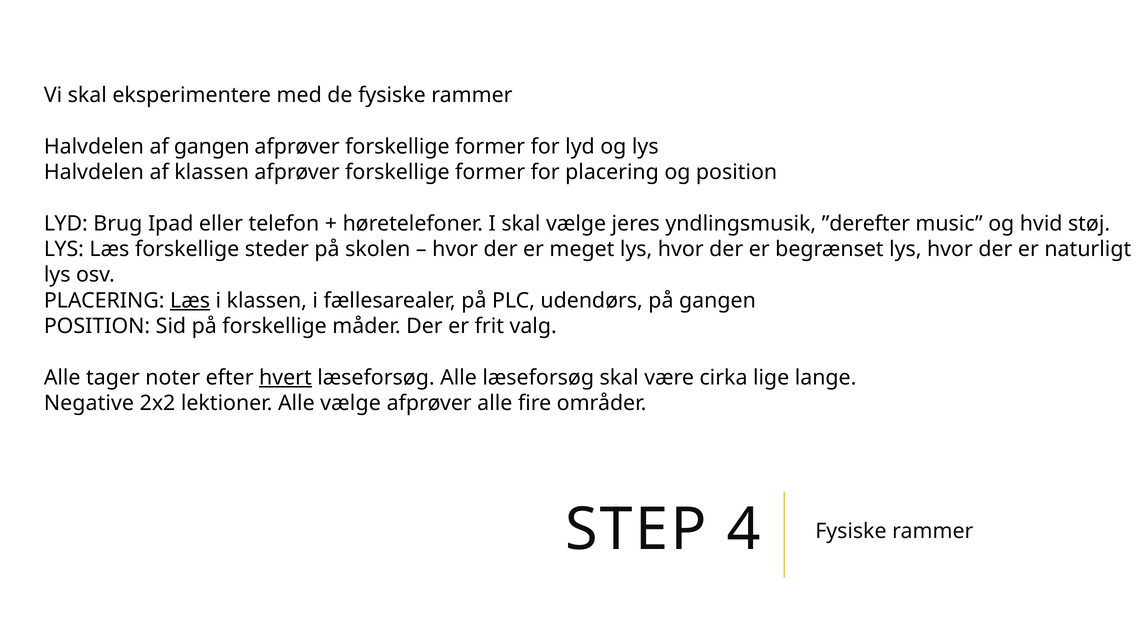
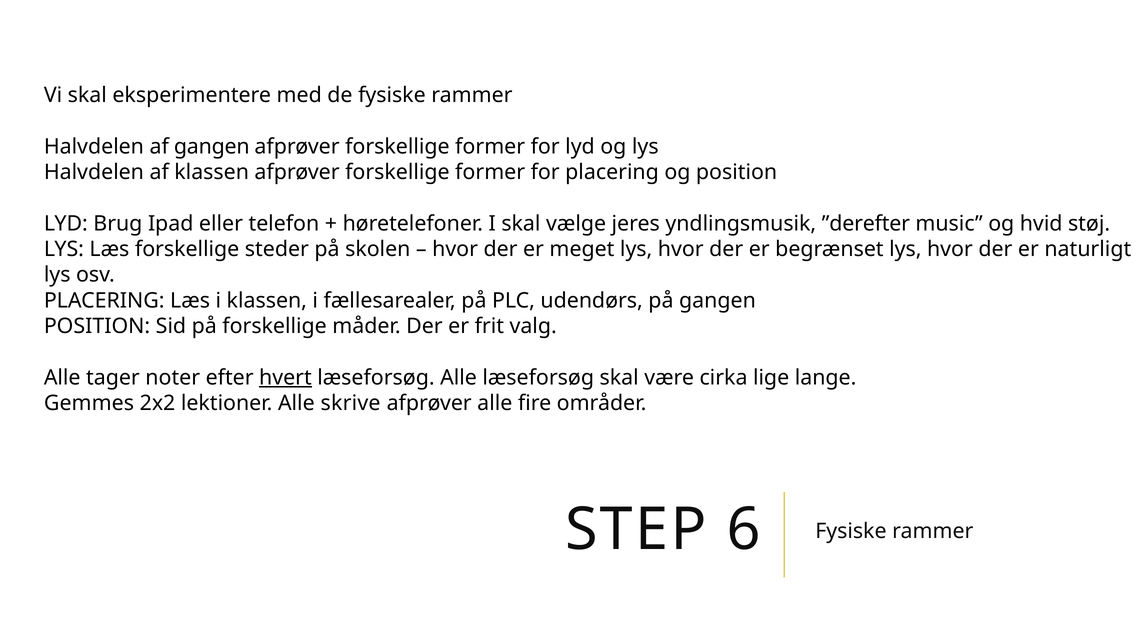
Læs underline: present -> none (190, 301)
Negative: Negative -> Gemmes (89, 403)
Alle vælge: vælge -> skrive (351, 403)
4: 4 -> 6 (744, 530)
